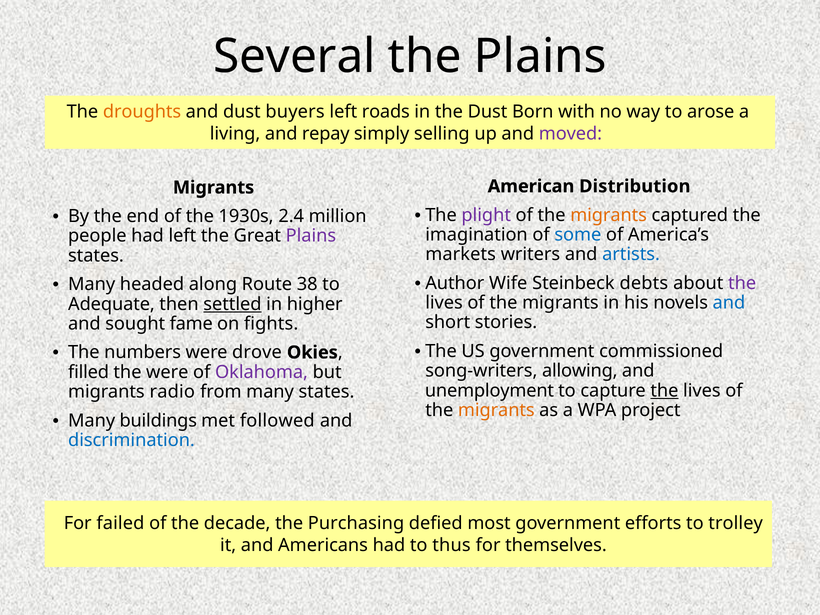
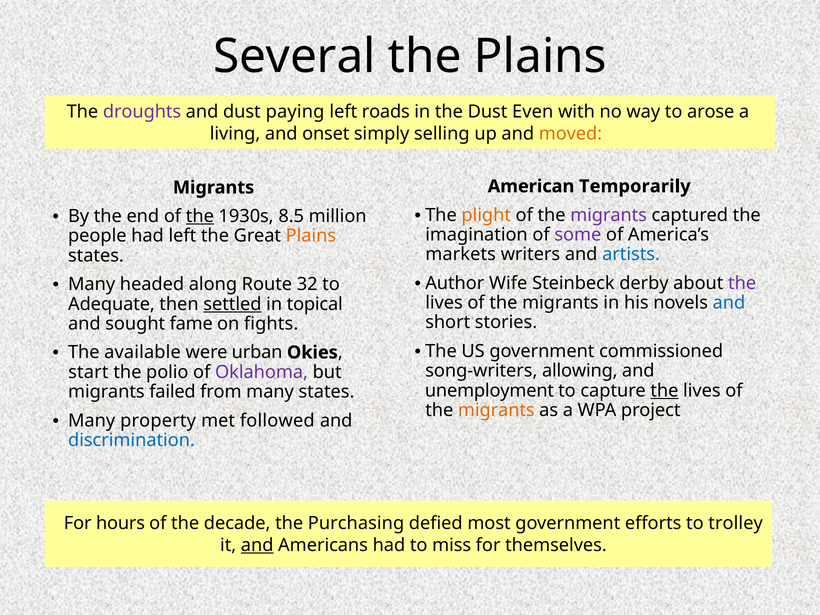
droughts colour: orange -> purple (142, 112)
buyers: buyers -> paying (295, 112)
Born: Born -> Even (533, 112)
repay: repay -> onset (326, 134)
moved colour: purple -> orange (570, 134)
Distribution: Distribution -> Temporarily (635, 186)
plight colour: purple -> orange (486, 215)
migrants colour: orange -> purple (609, 215)
the underline: none -> present (200, 216)
2.4: 2.4 -> 8.5 (291, 216)
some colour: blue -> purple (578, 235)
Plains colour: purple -> orange (311, 236)
debts: debts -> derby (644, 283)
38: 38 -> 32 (307, 284)
higher: higher -> topical (315, 304)
numbers: numbers -> available (143, 352)
drove: drove -> urban (257, 352)
filled: filled -> start (88, 372)
the were: were -> polio (167, 372)
radio: radio -> failed (172, 392)
buildings: buildings -> property (158, 421)
failed: failed -> hours (121, 523)
and underline: none -> present (257, 545)
thus: thus -> miss (452, 545)
